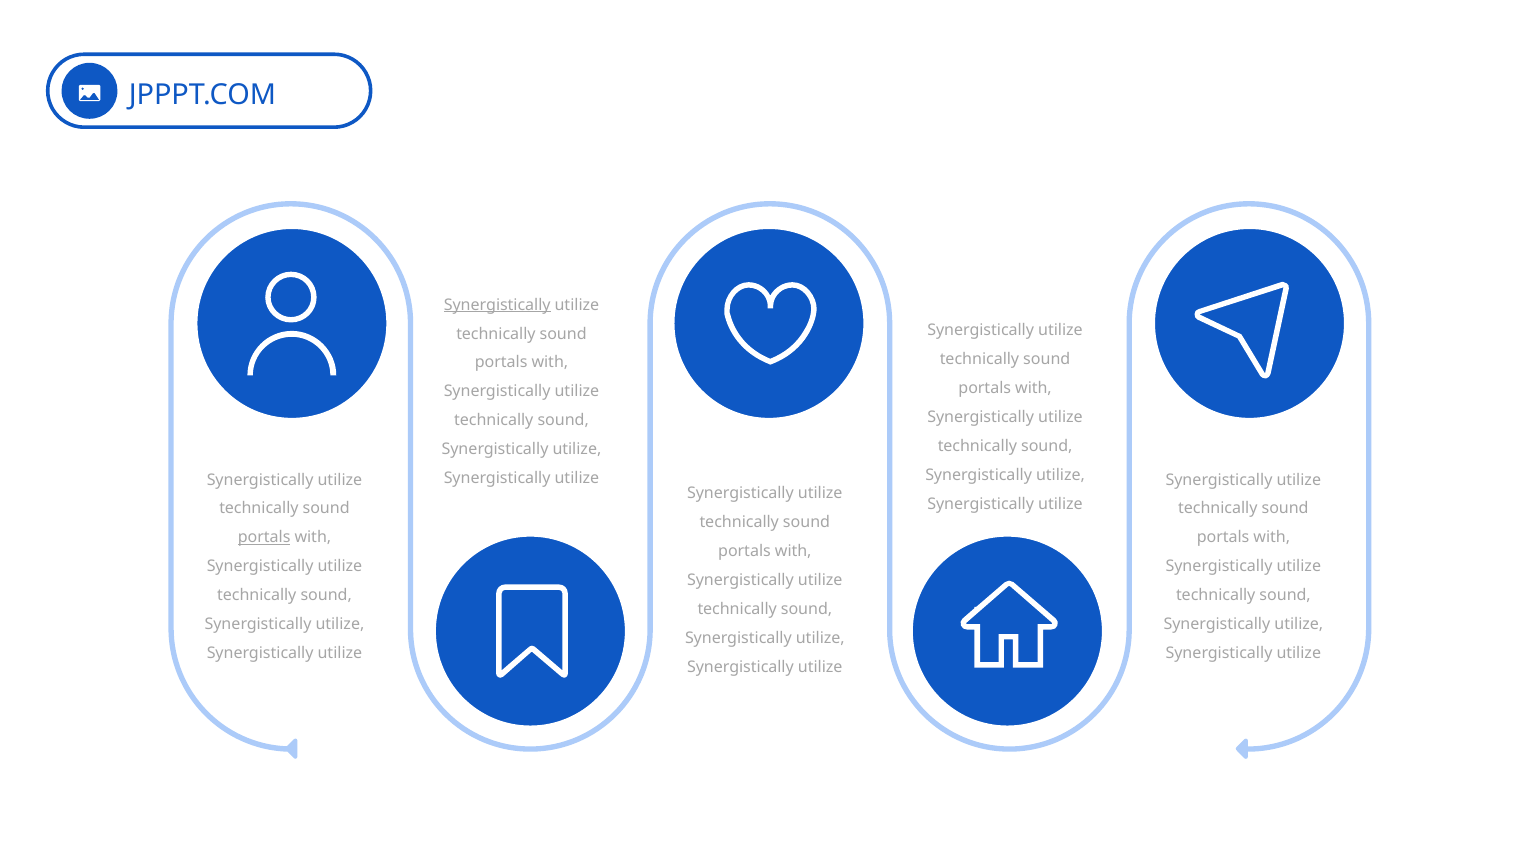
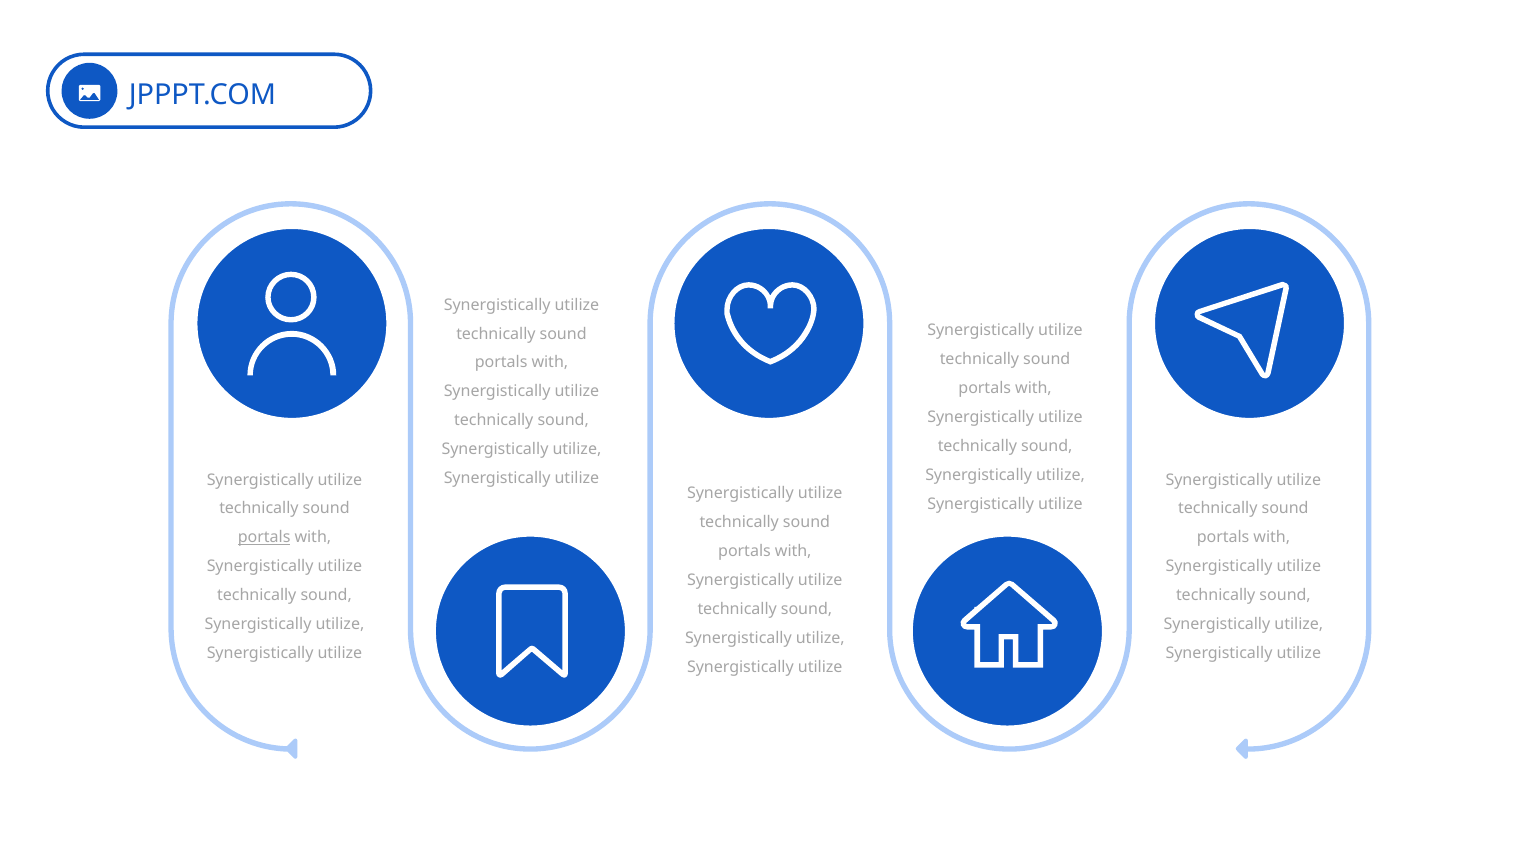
Synergistically underline: present -> none (497, 305)
